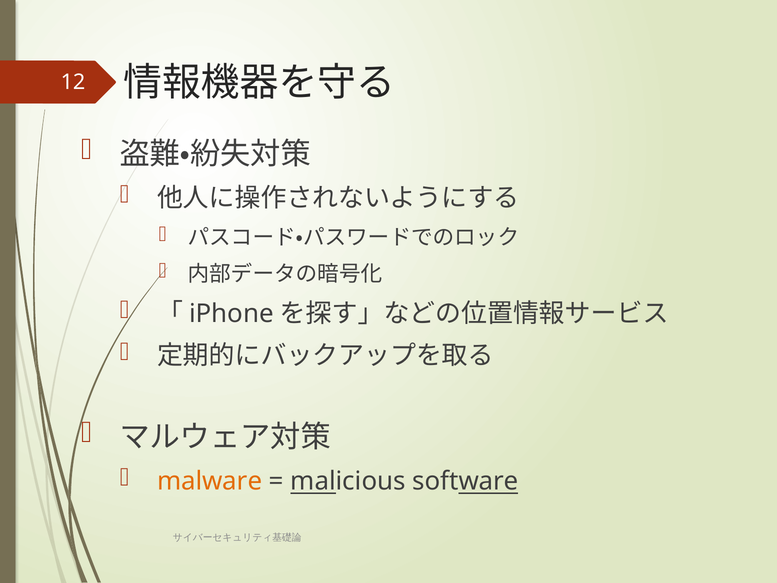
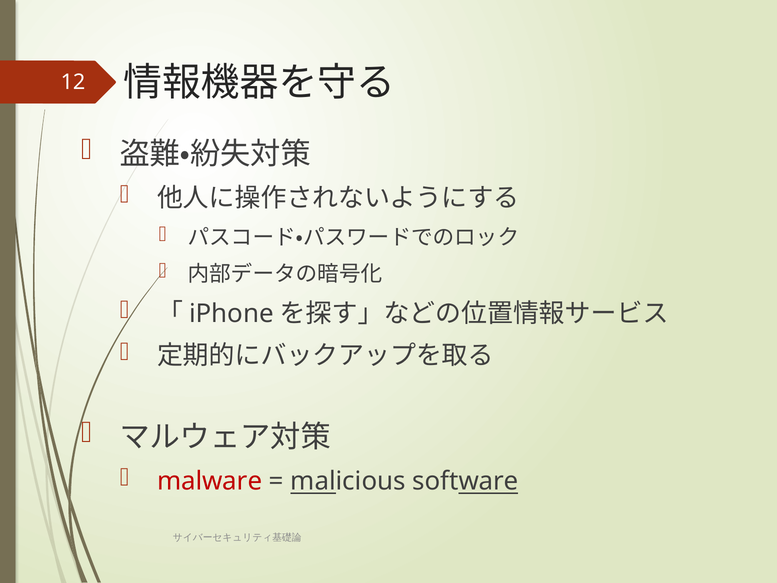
malware colour: orange -> red (210, 481)
